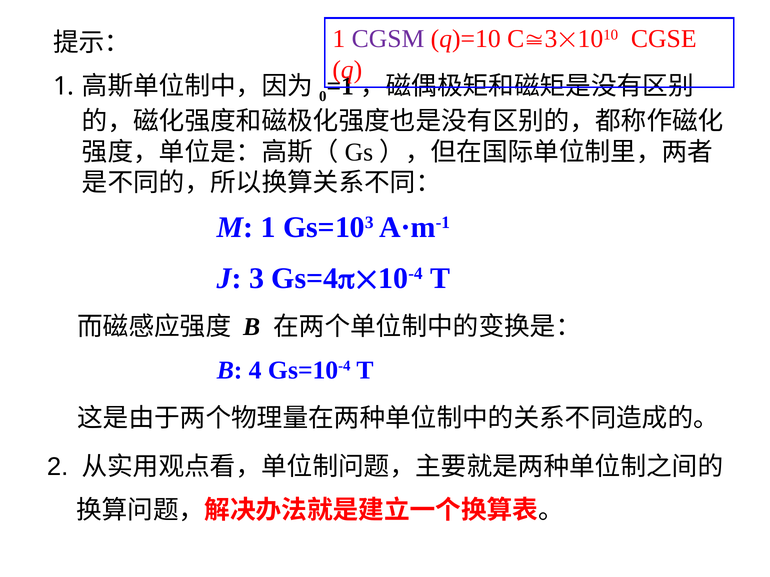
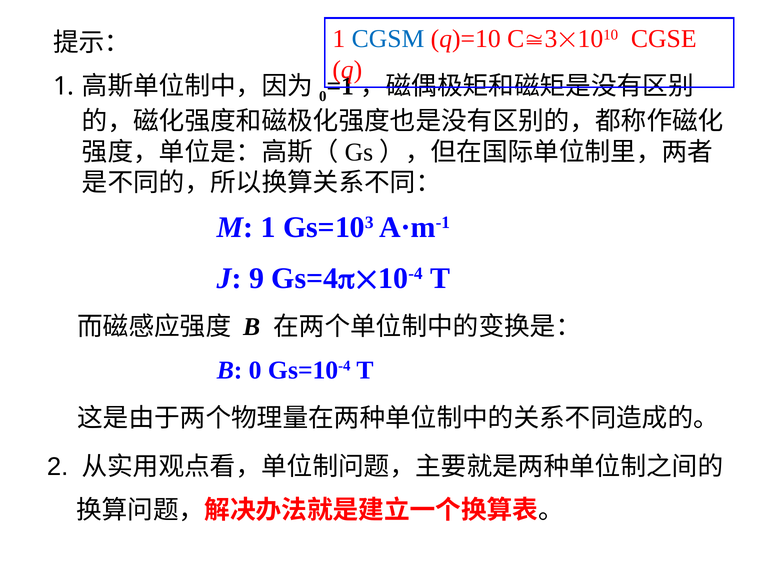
CGSM colour: purple -> blue (388, 39)
J 3: 3 -> 9 (256, 279)
B 4: 4 -> 0 (255, 370)
